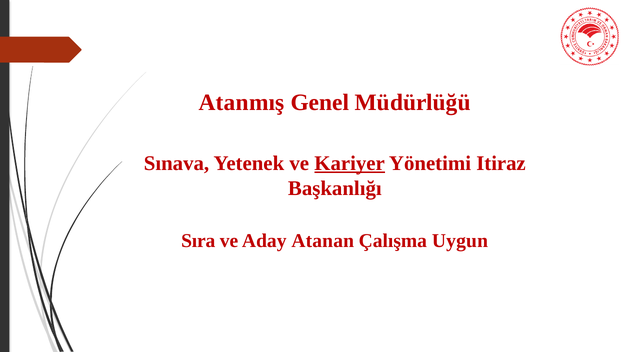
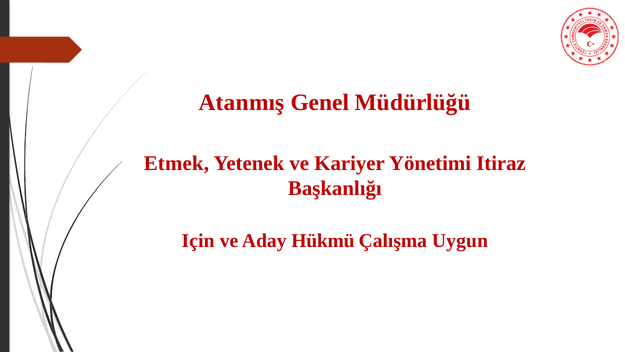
Sınava: Sınava -> Etmek (176, 163)
Kariyer underline: present -> none (350, 163)
Sıra: Sıra -> Için (198, 240)
Atanan: Atanan -> Hükmü (323, 240)
